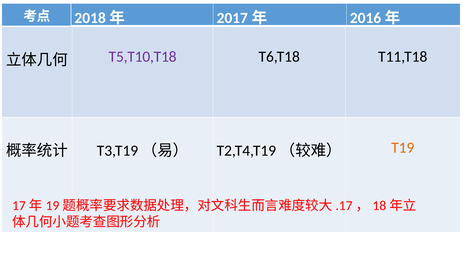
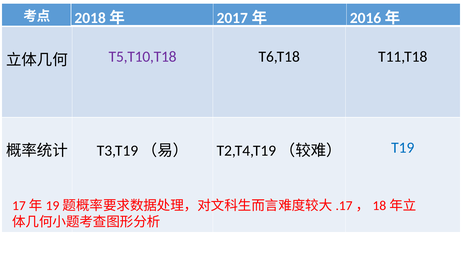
T19 colour: orange -> blue (403, 147)
